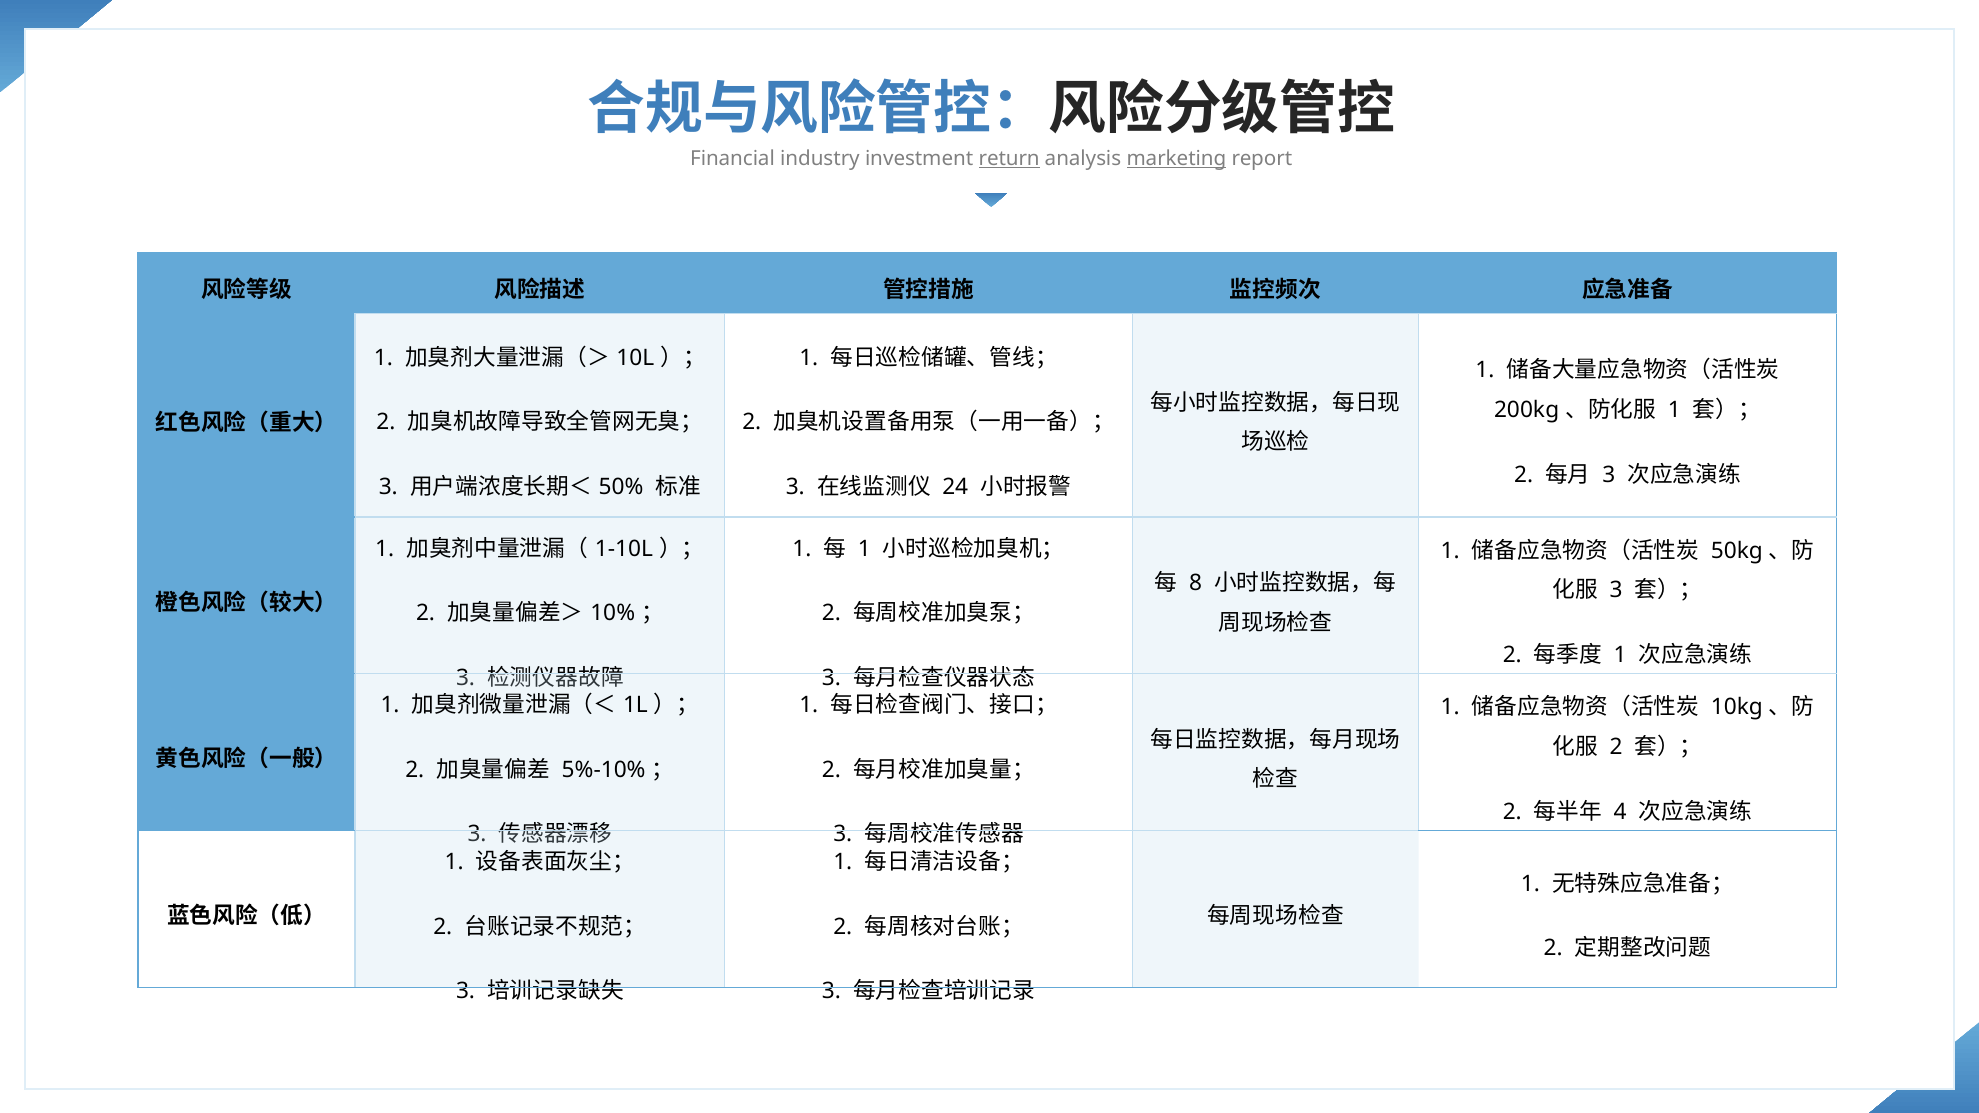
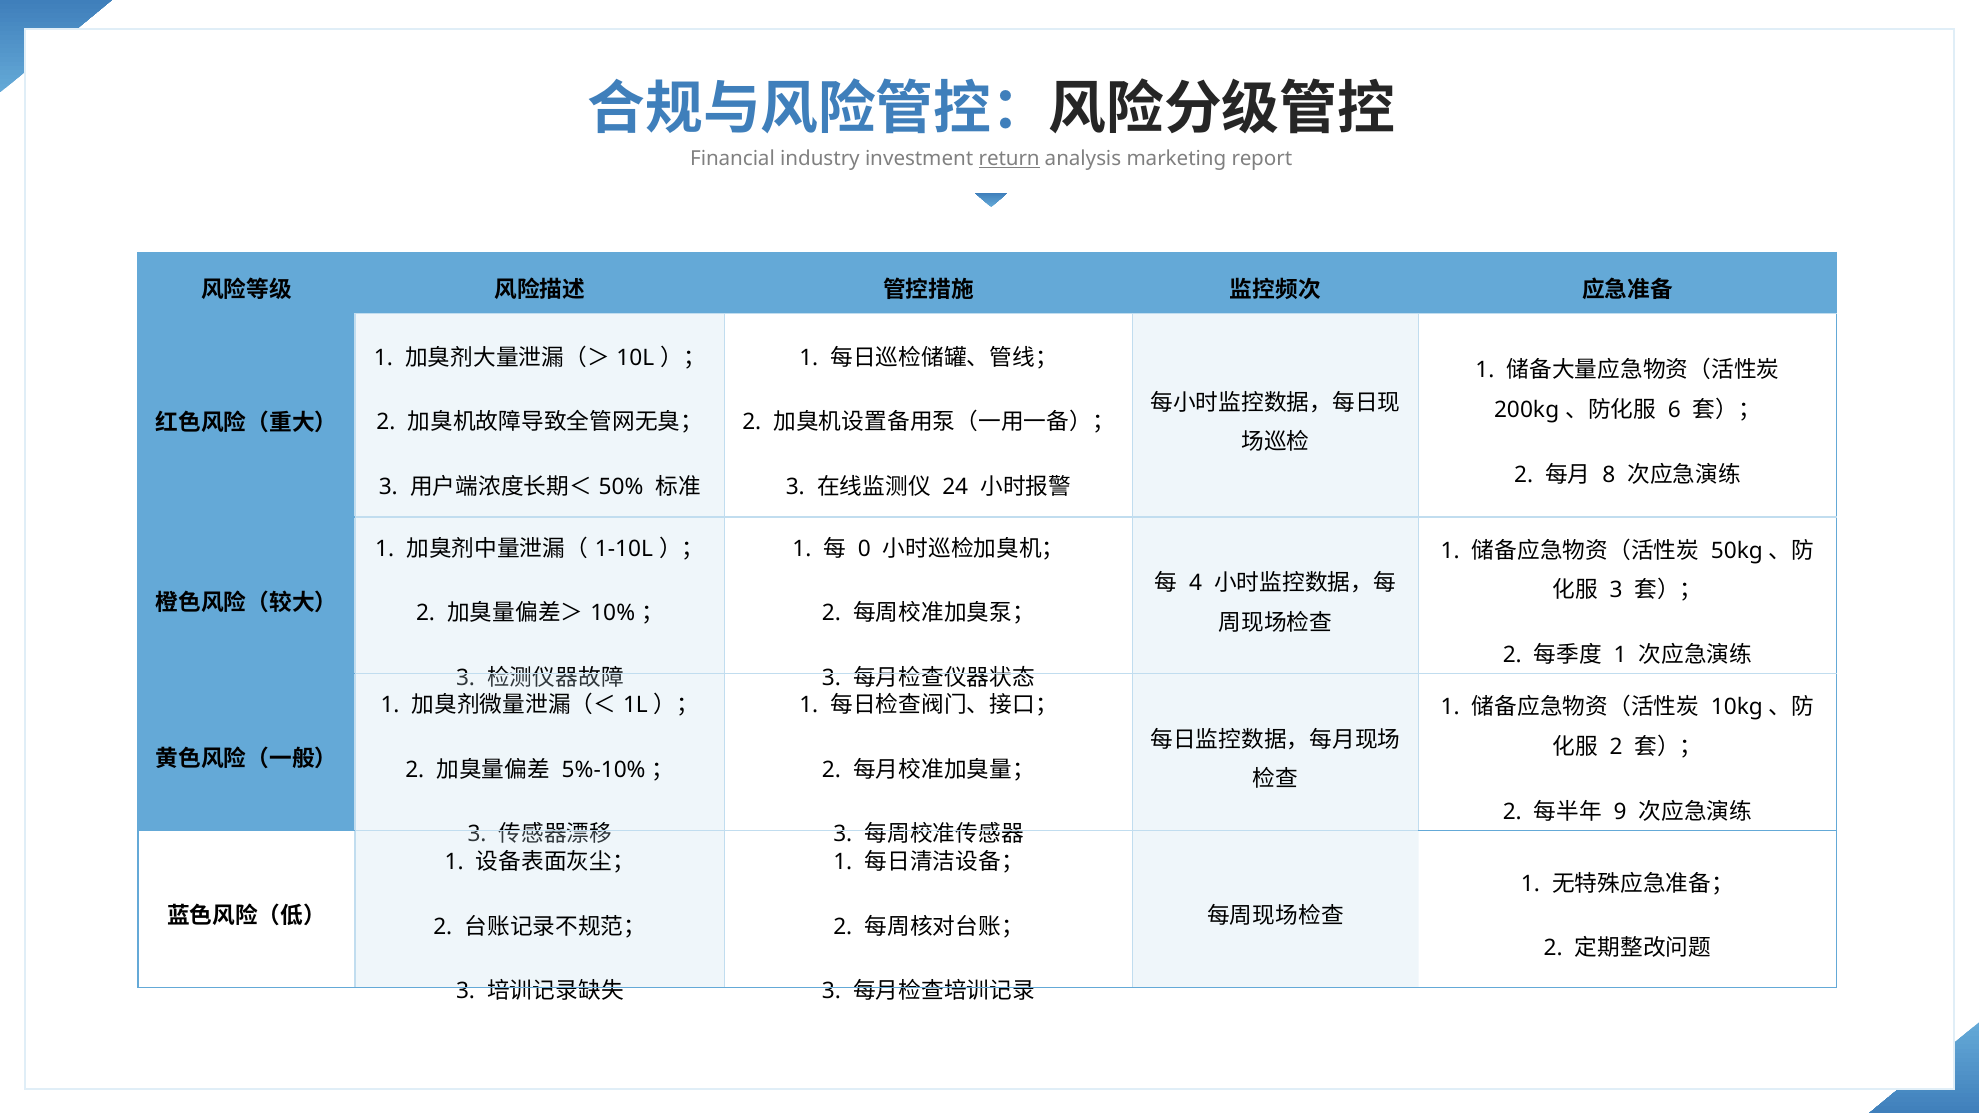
marketing underline: present -> none (1176, 158)
1: 1 -> 6 (1674, 410)
3: 3 -> 8 (1609, 475)
1: 1 -> 0 (864, 549)
8: 8 -> 4 (1196, 583)
4: 4 -> 9 (1620, 812)
